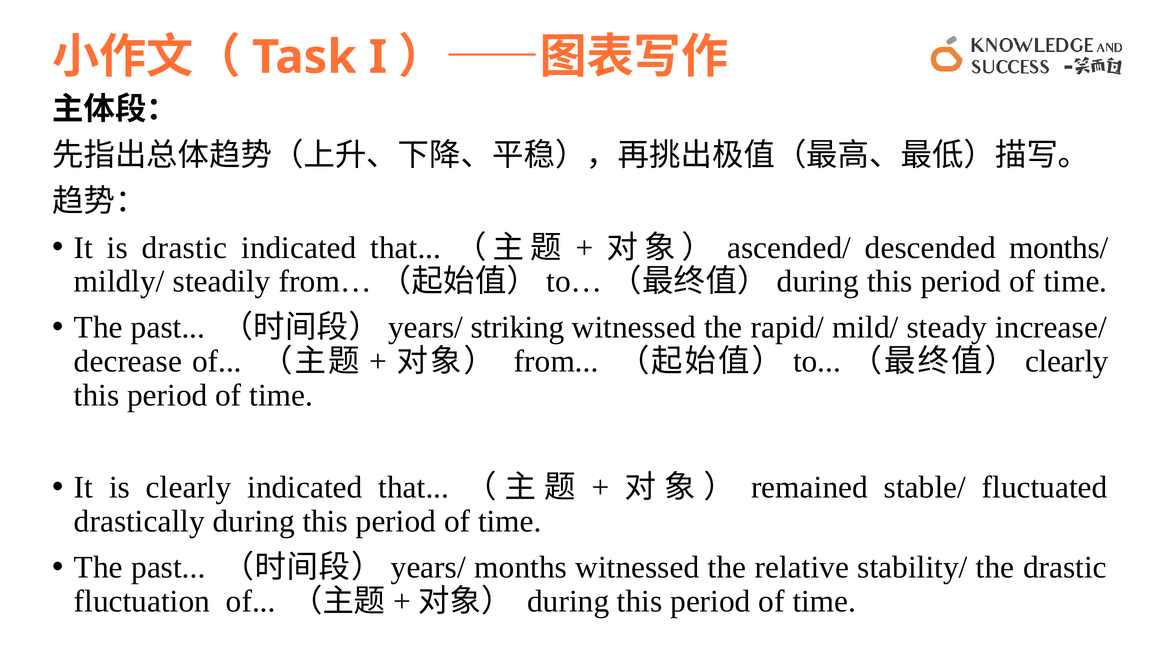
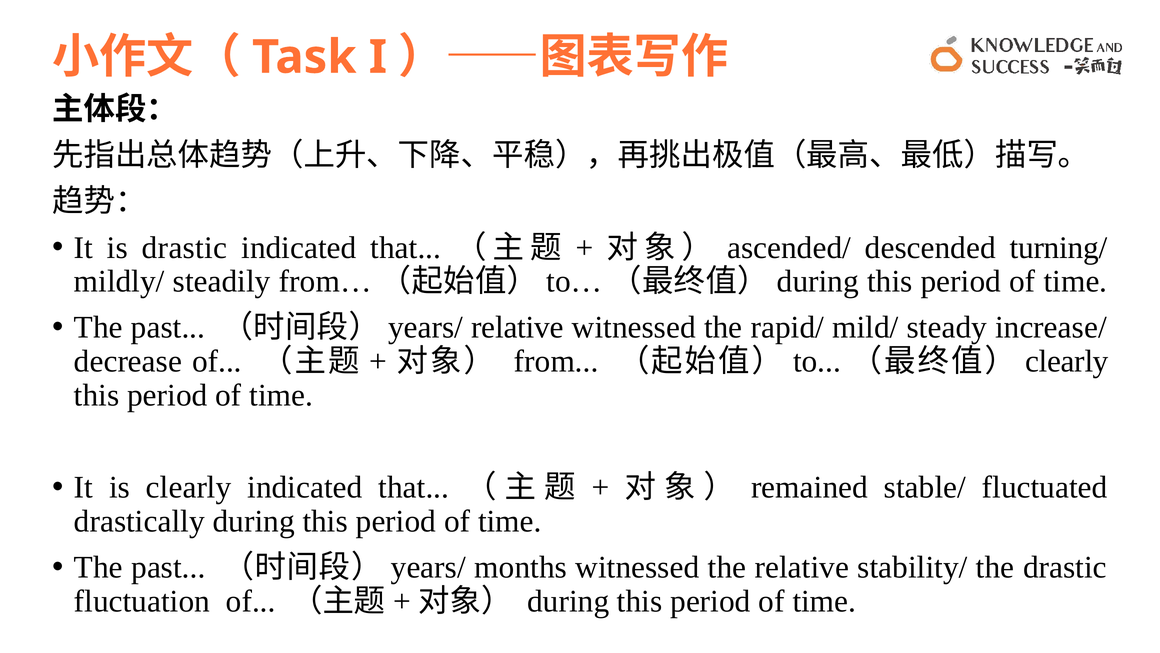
months/: months/ -> turning/ (1059, 247)
striking: striking -> relative (518, 327)
